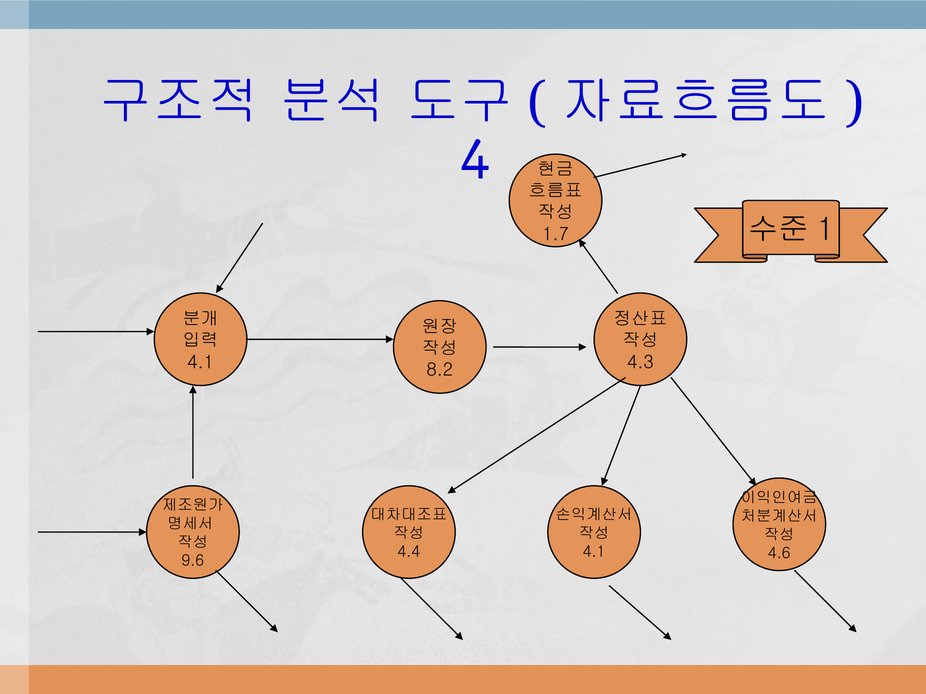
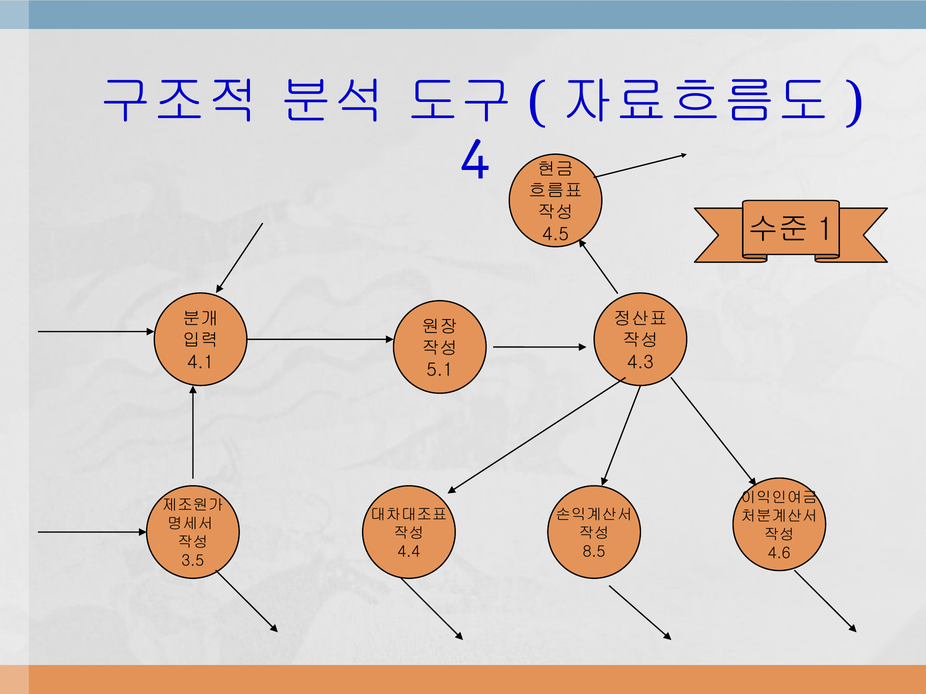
1.7: 1.7 -> 4.5 (556, 234)
8.2: 8.2 -> 5.1 (440, 370)
4.1: 4.1 -> 8.5 (594, 552)
9.6: 9.6 -> 3.5 (193, 561)
